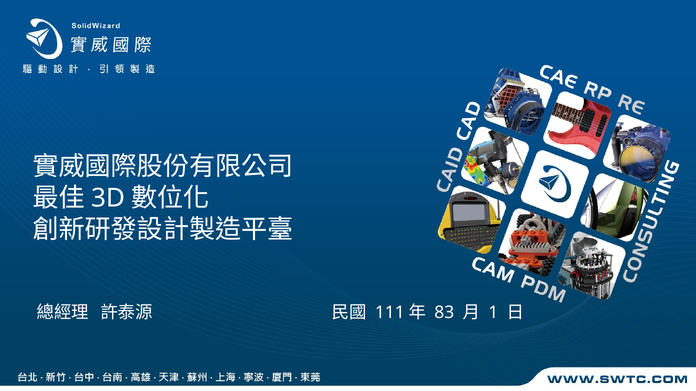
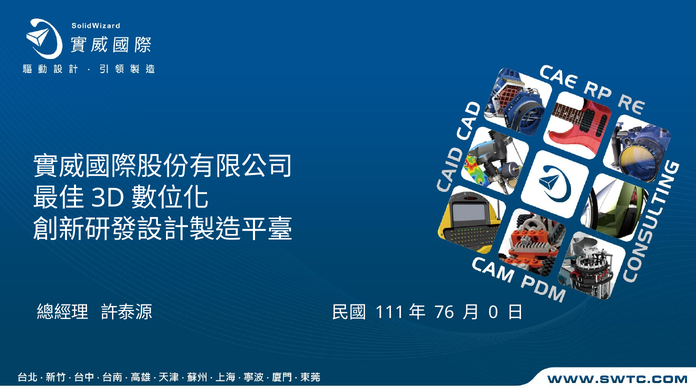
83: 83 -> 76 (444, 313)
1: 1 -> 0 (493, 313)
